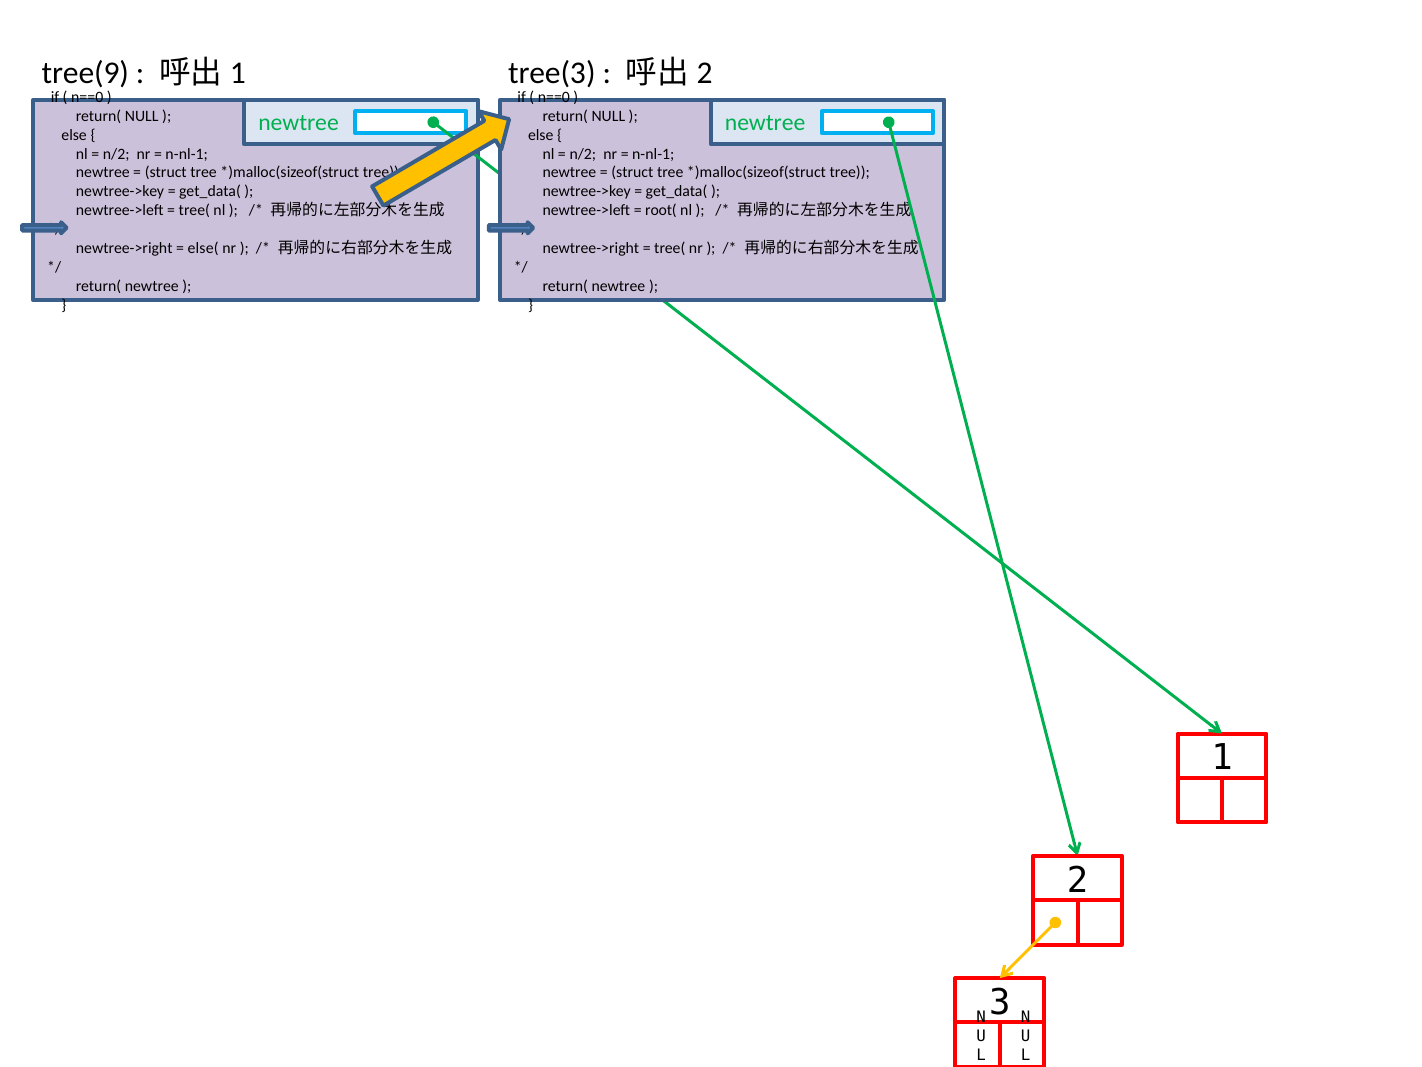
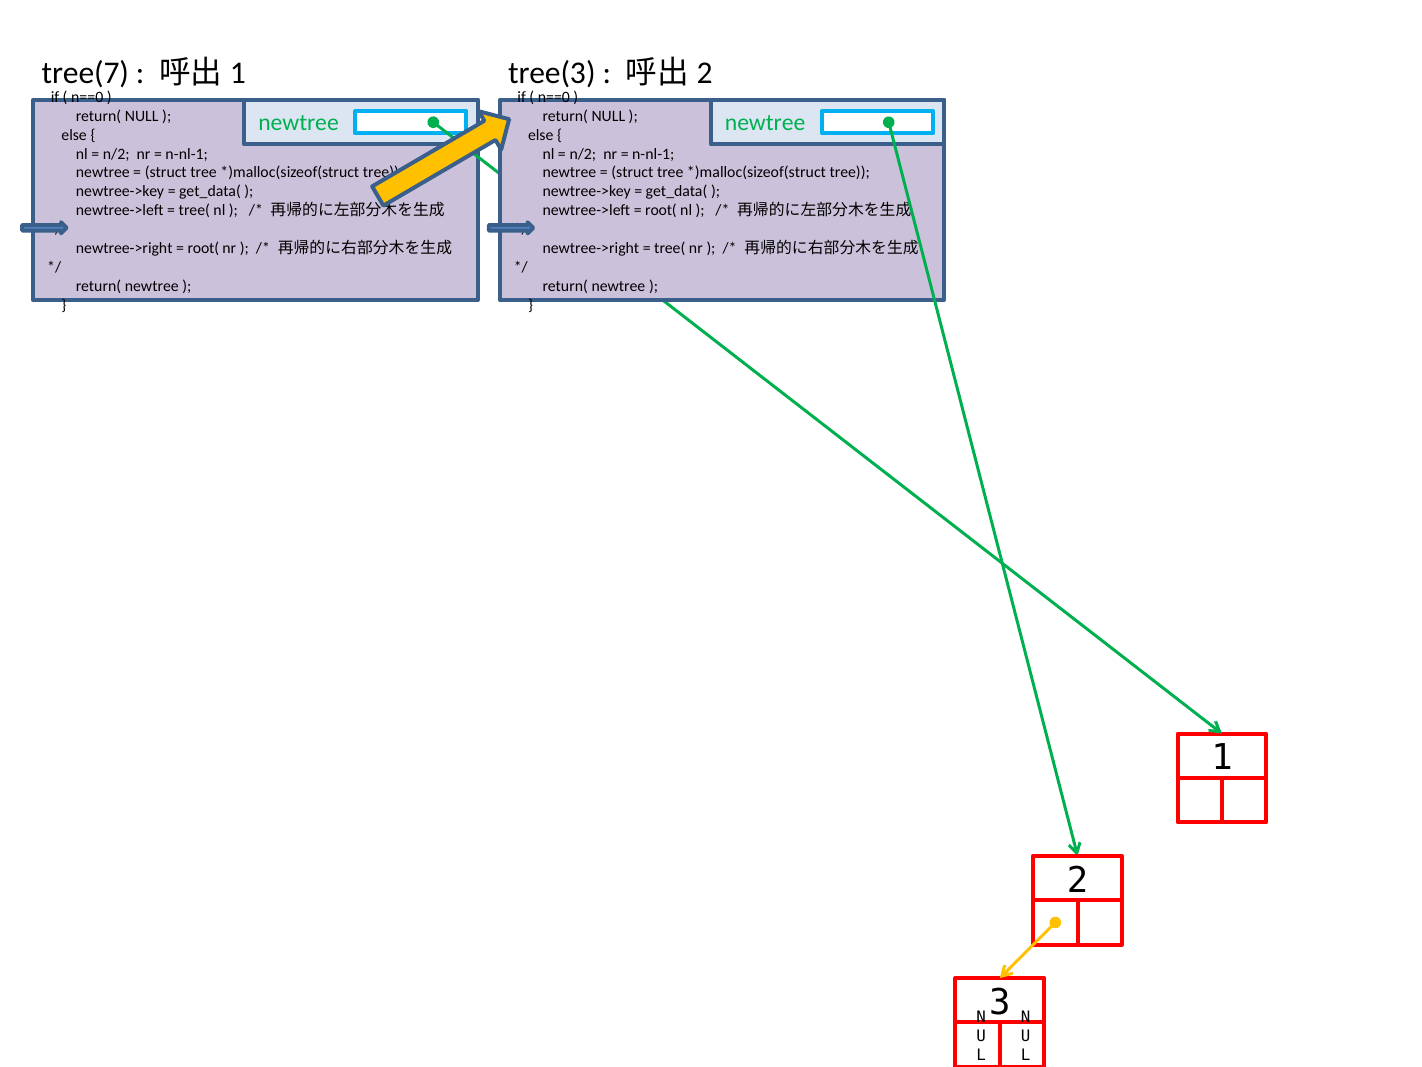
tree(9: tree(9 -> tree(7 (85, 73)
else(: else( -> root( (203, 248)
